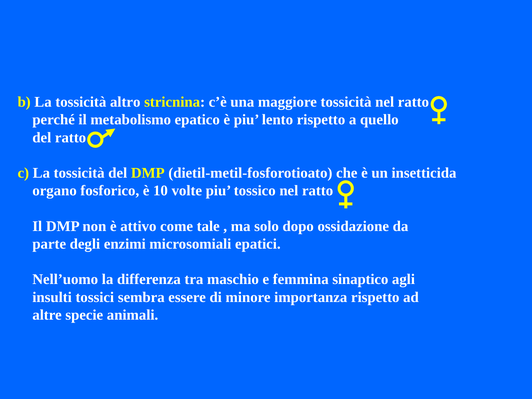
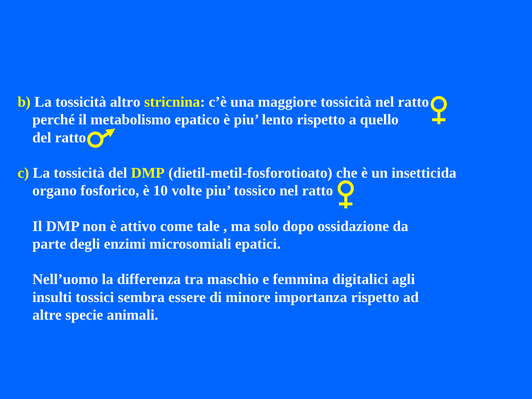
sinaptico: sinaptico -> digitalici (360, 279)
